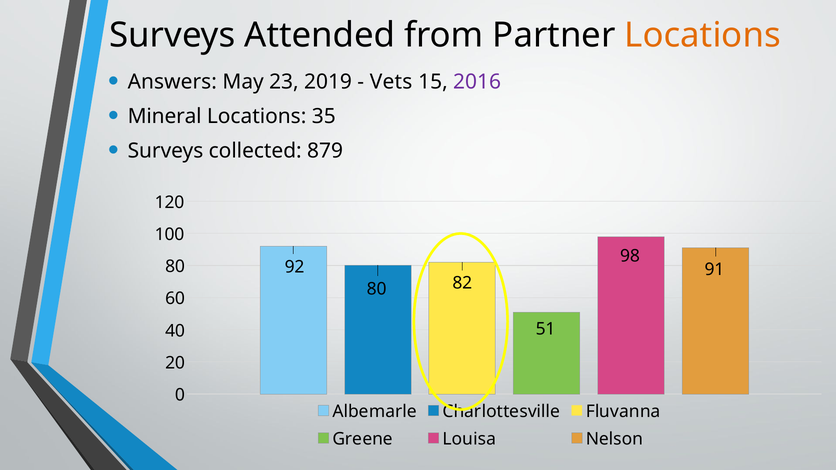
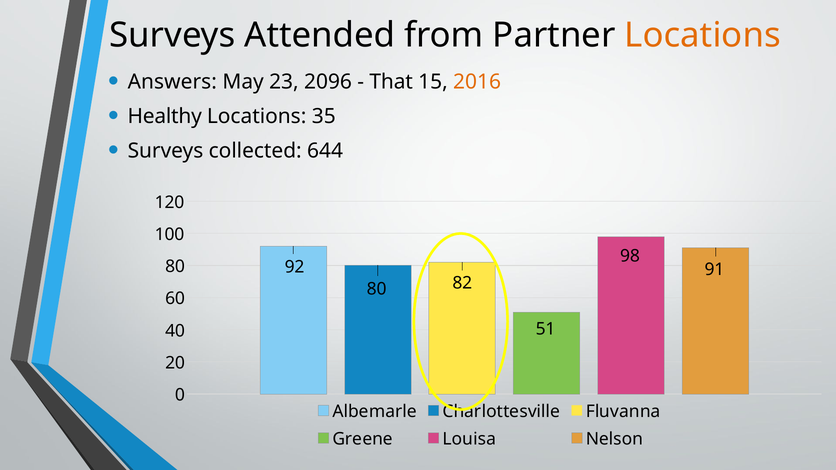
2019: 2019 -> 2096 (328, 82)
Vets: Vets -> That (391, 82)
2016 colour: purple -> orange (477, 82)
Mineral: Mineral -> Healthy (165, 116)
879: 879 -> 644 (325, 151)
